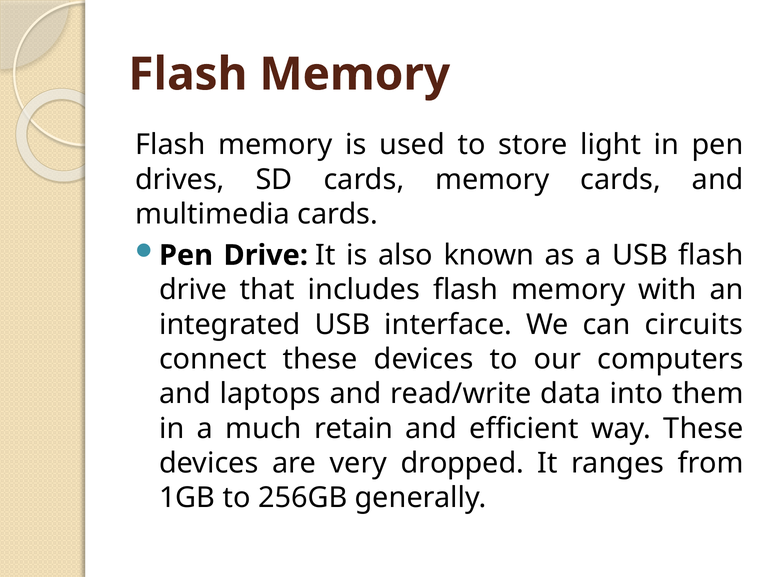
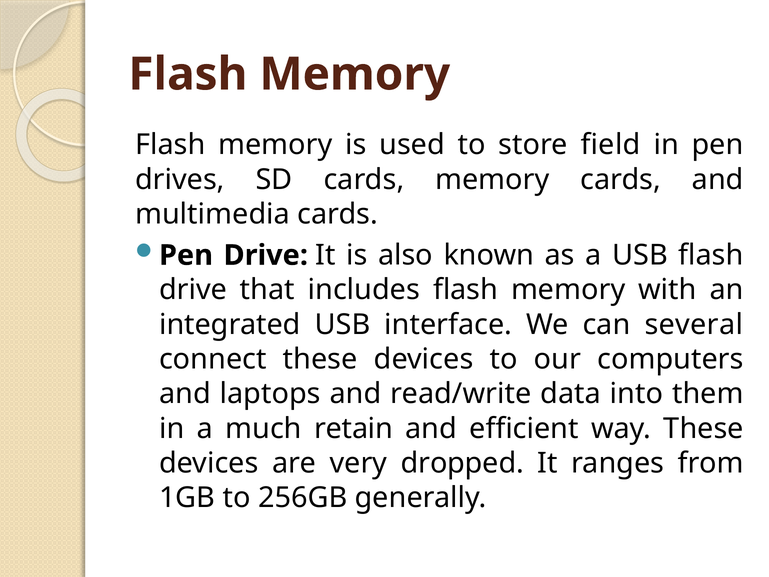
light: light -> field (611, 145)
circuits: circuits -> several (694, 324)
